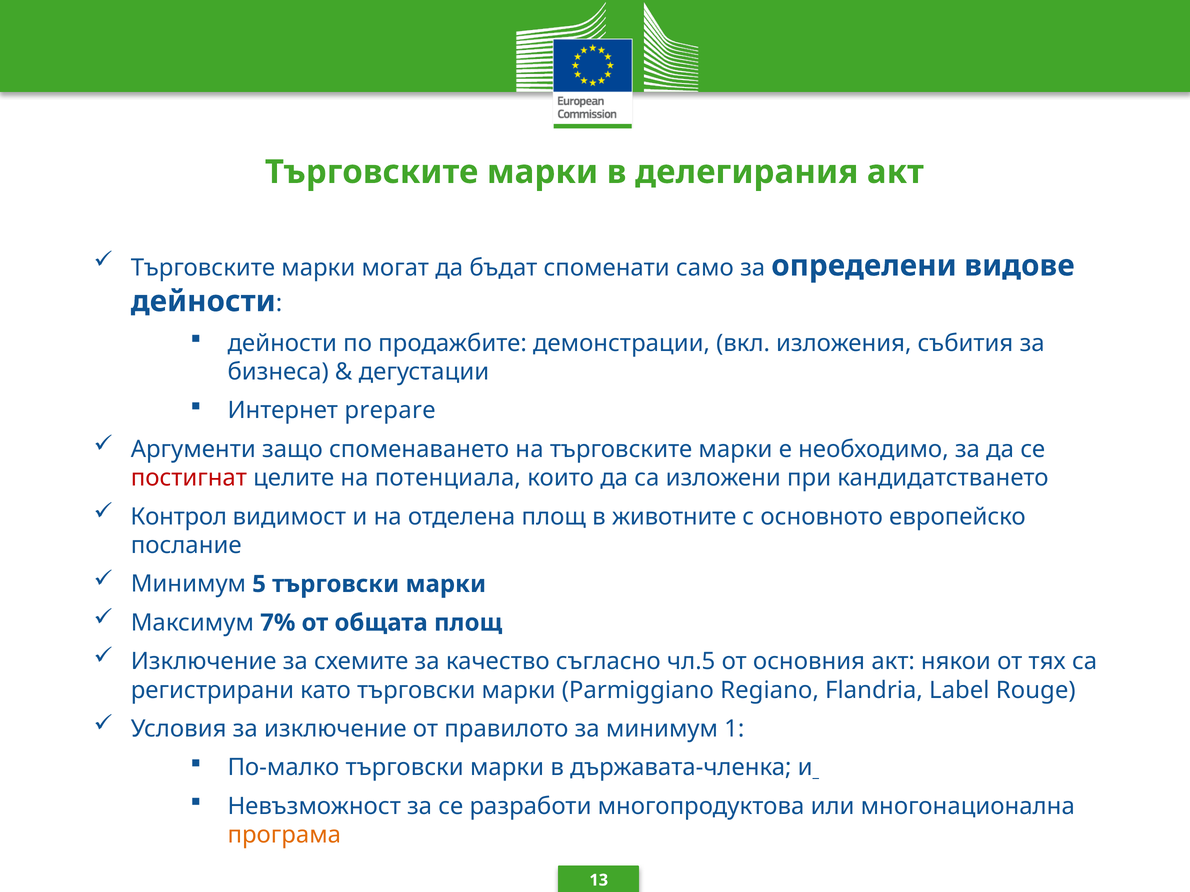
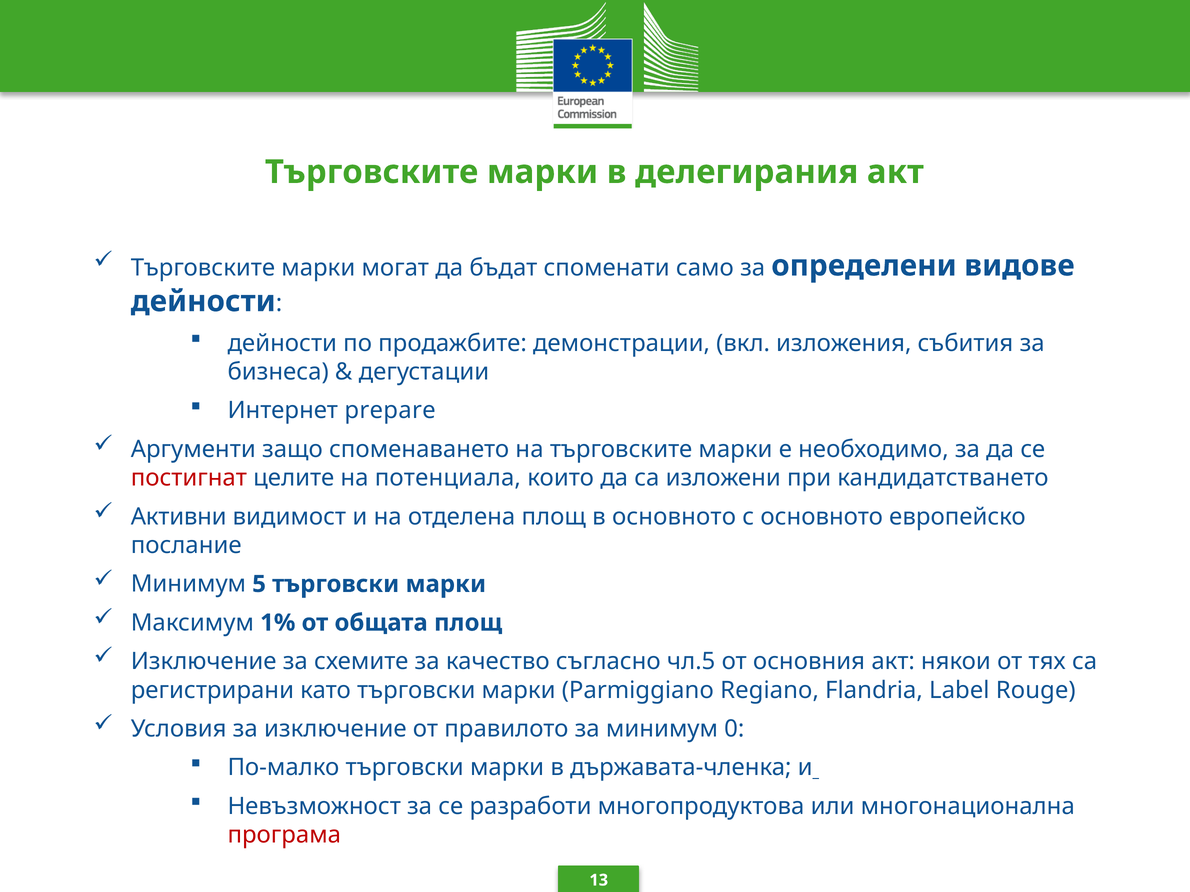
Контрол: Контрол -> Активни (179, 517)
в животните: животните -> основното (674, 517)
7%: 7% -> 1% (278, 623)
1: 1 -> 0 (734, 729)
програма colour: orange -> red (284, 835)
